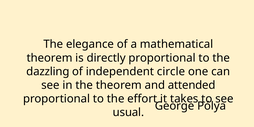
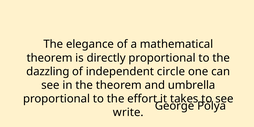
attended: attended -> umbrella (192, 85)
usual: usual -> write (128, 112)
